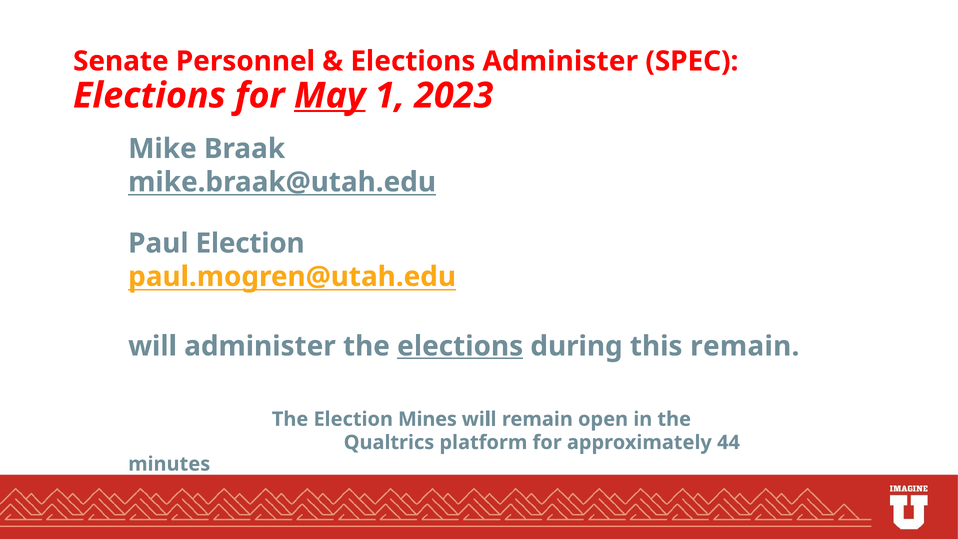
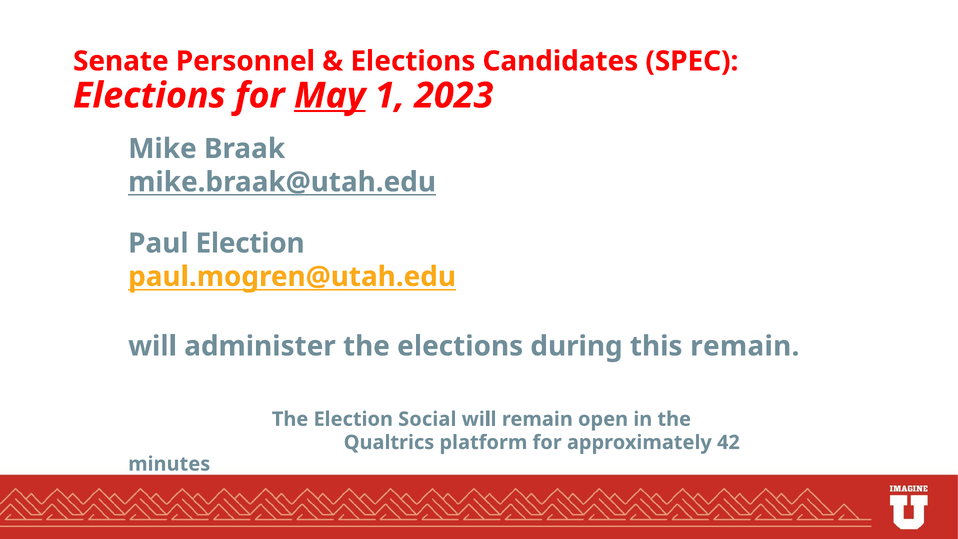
Elections Administer: Administer -> Candidates (560, 61)
elections underline: present -> none (460, 346)
Mines: Mines -> Social (427, 419)
44: 44 -> 42 (728, 442)
